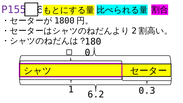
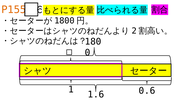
P155 colour: purple -> orange (14, 10)
0.3: 0.3 -> 0.6 (147, 91)
6.2: 6.2 -> 1.6 (96, 94)
